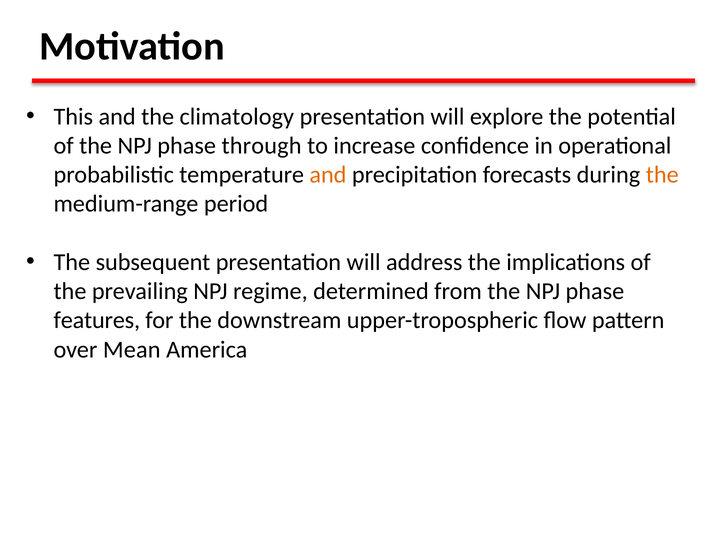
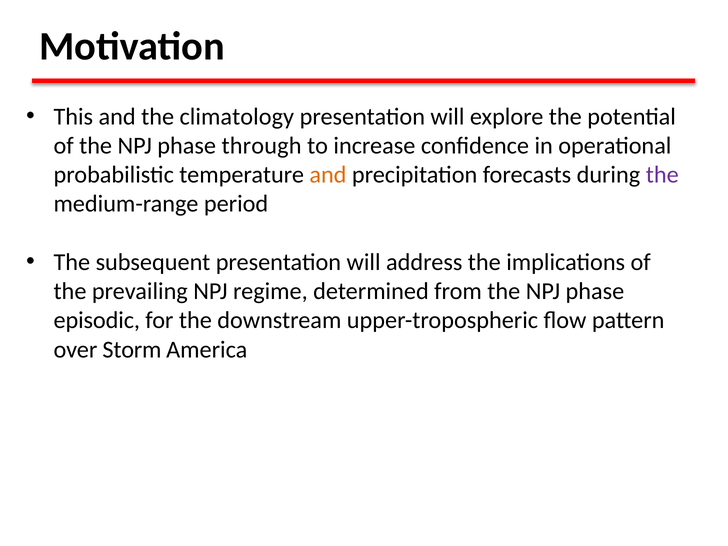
the colour: orange -> purple (662, 175)
features: features -> episodic (97, 320)
Mean: Mean -> Storm (132, 350)
